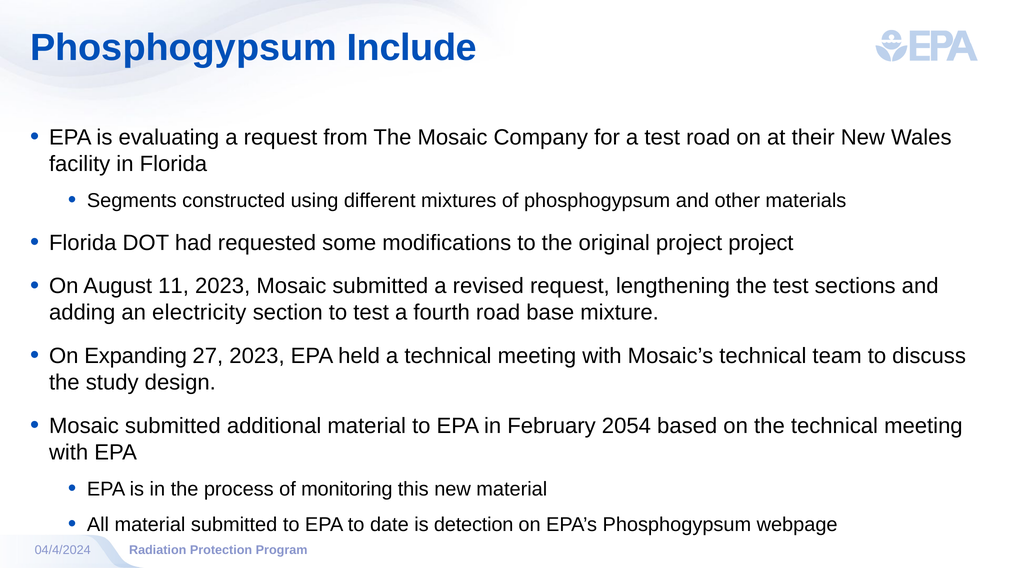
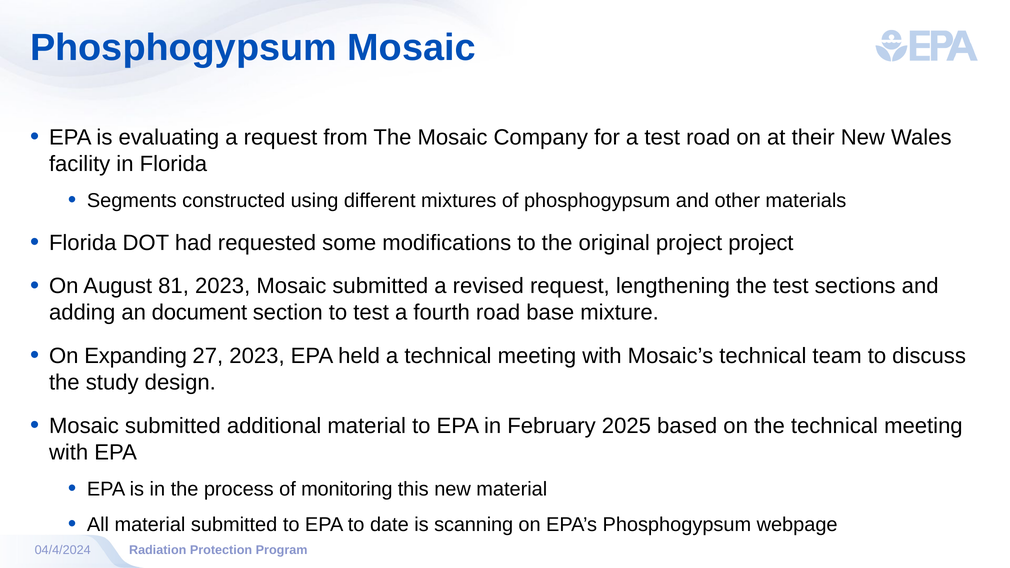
Phosphogypsum Include: Include -> Mosaic (412, 48)
11: 11 -> 81 (174, 286)
electricity: electricity -> document (199, 313)
2054: 2054 -> 2025 (626, 426)
detection: detection -> scanning (474, 525)
